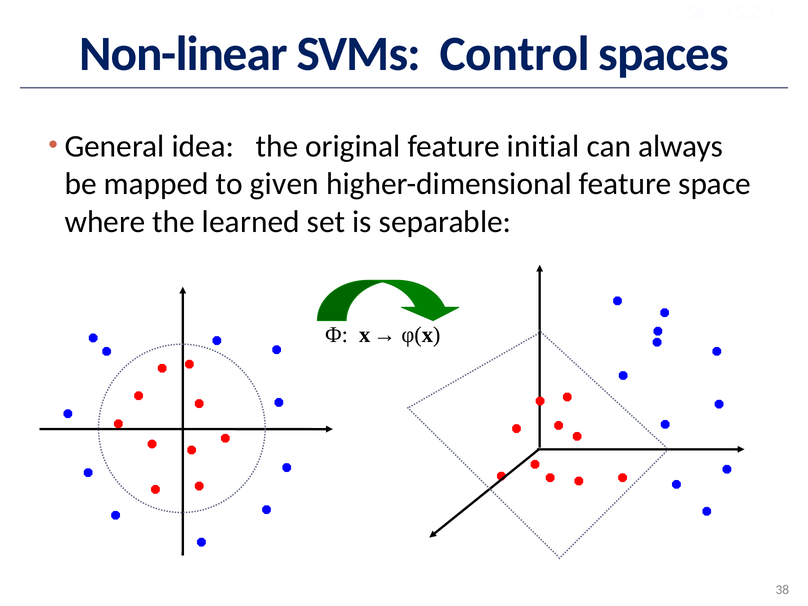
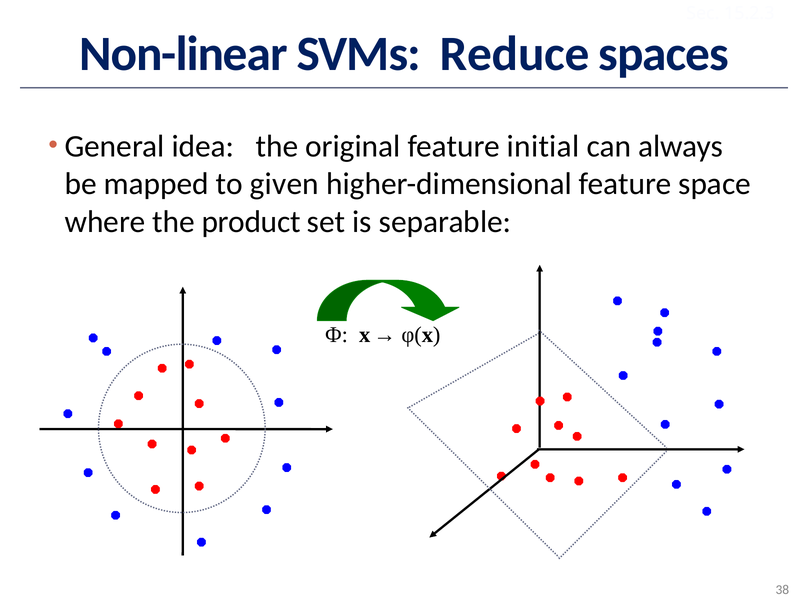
Control: Control -> Reduce (515, 54)
learned: learned -> product (251, 222)
